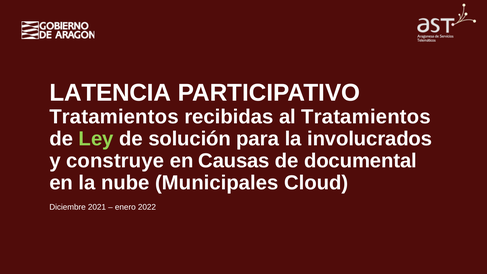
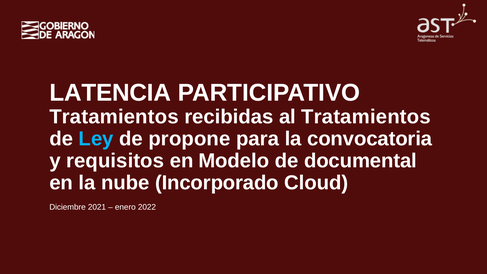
Ley colour: light green -> light blue (96, 139)
solución: solución -> propone (189, 139)
involucrados: involucrados -> convocatoria (370, 139)
construye: construye -> requisitos (115, 161)
Causas: Causas -> Modelo (234, 161)
Municipales: Municipales -> Incorporado (217, 183)
